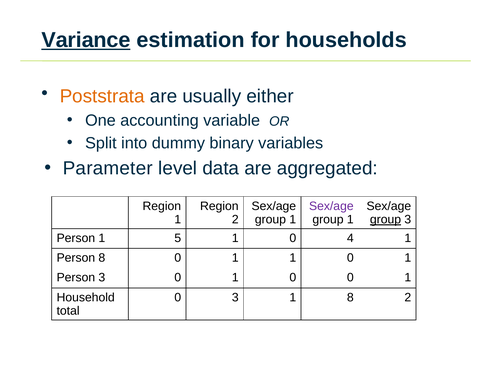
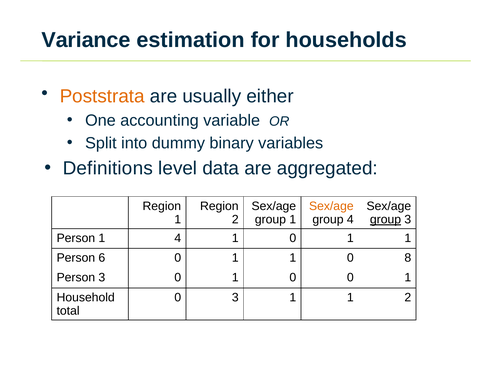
Variance underline: present -> none (86, 40)
Parameter: Parameter -> Definitions (108, 168)
Sex/age colour: purple -> orange (331, 206)
1: 1 -> 4 (350, 220)
1 5: 5 -> 4 (178, 238)
1 0 4: 4 -> 1 (350, 238)
Person 8: 8 -> 6 (102, 258)
1 0 1: 1 -> 8 (408, 258)
3 1 8: 8 -> 1 (350, 298)
